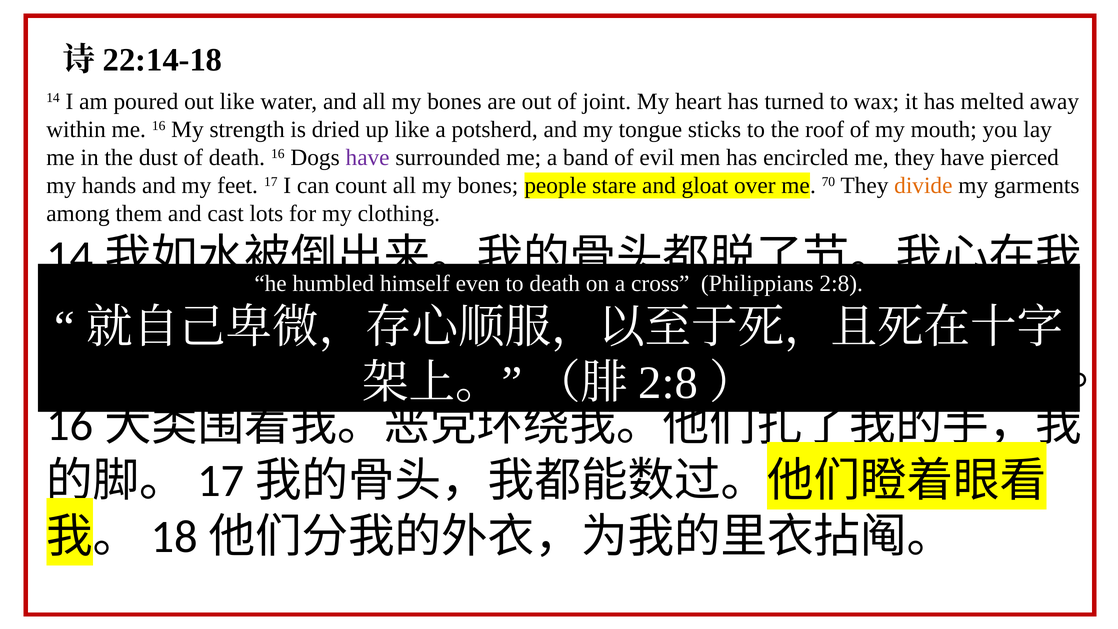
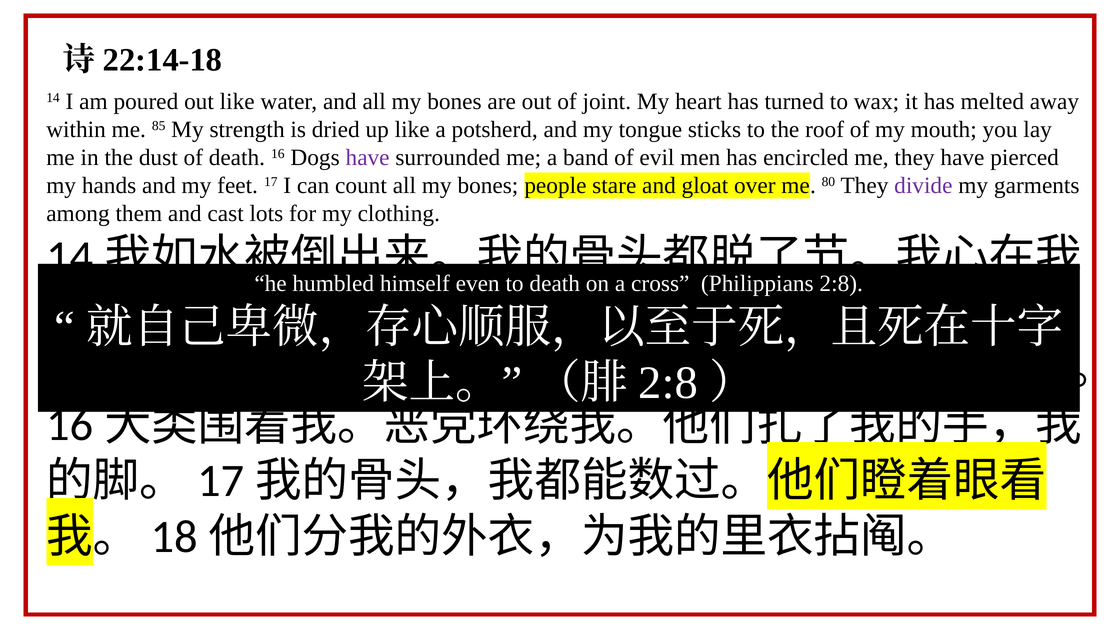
me 16: 16 -> 85 (159, 126)
70: 70 -> 80 (828, 182)
divide colour: orange -> purple (923, 186)
